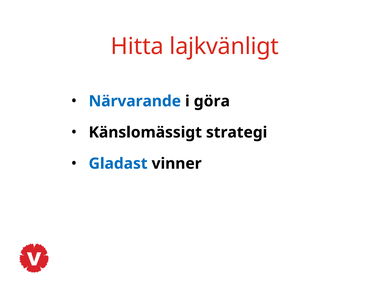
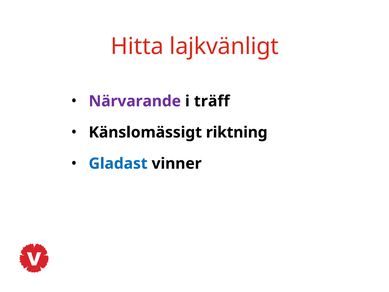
Närvarande colour: blue -> purple (135, 101)
göra: göra -> träff (212, 101)
strategi: strategi -> riktning (237, 132)
